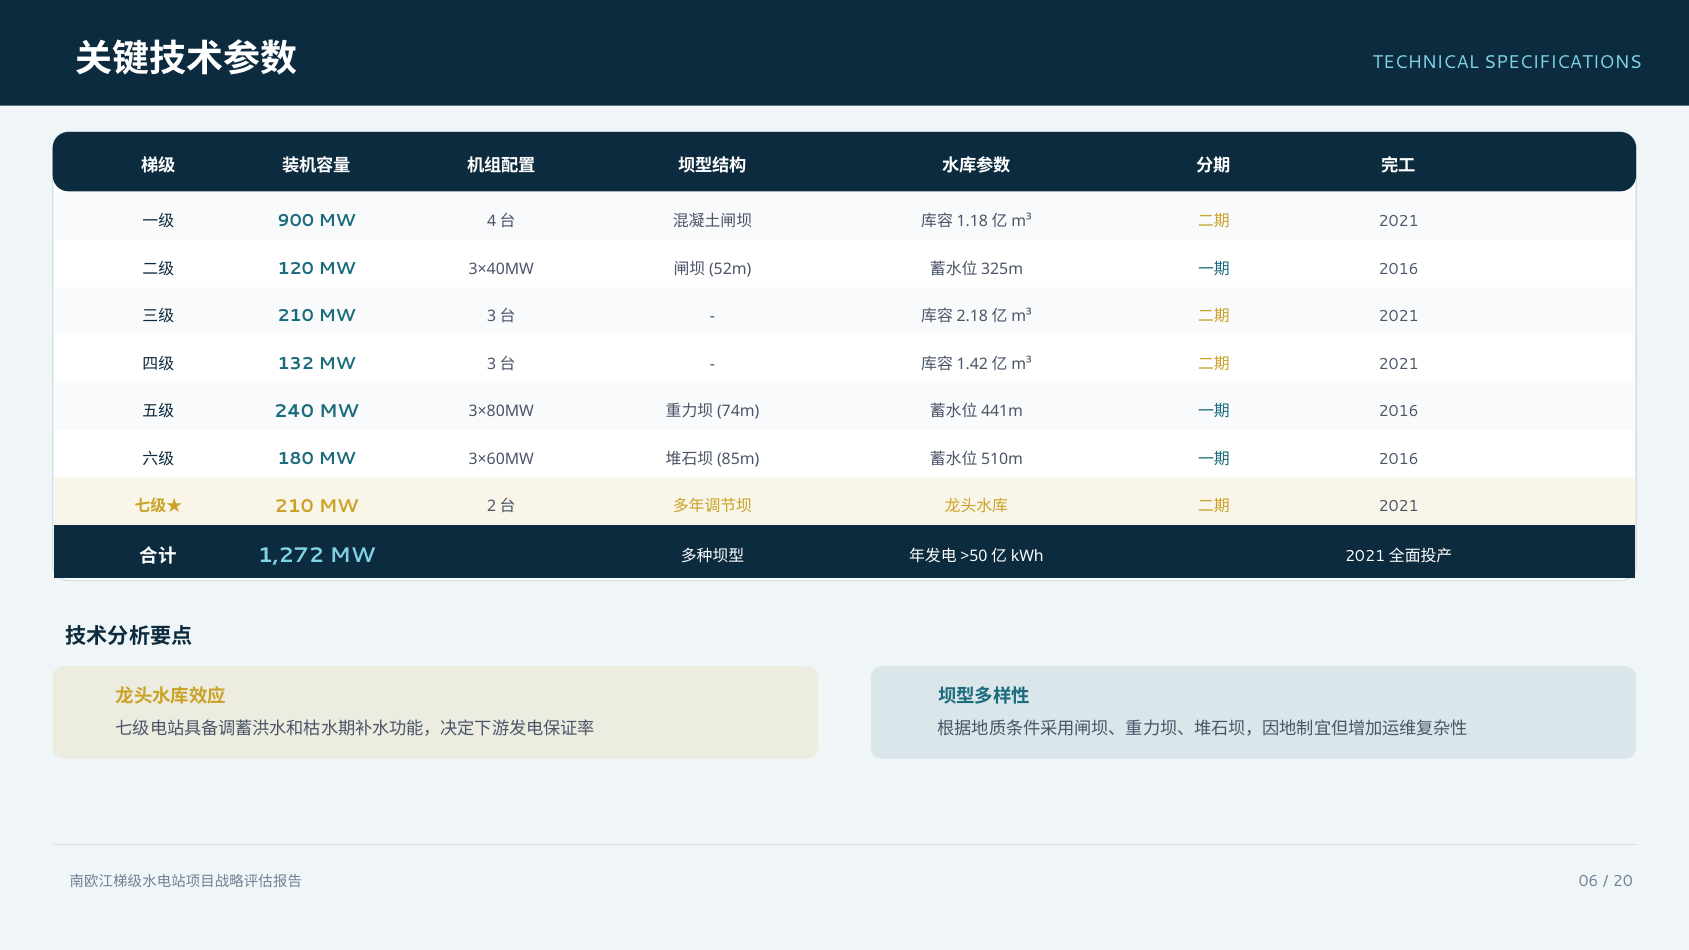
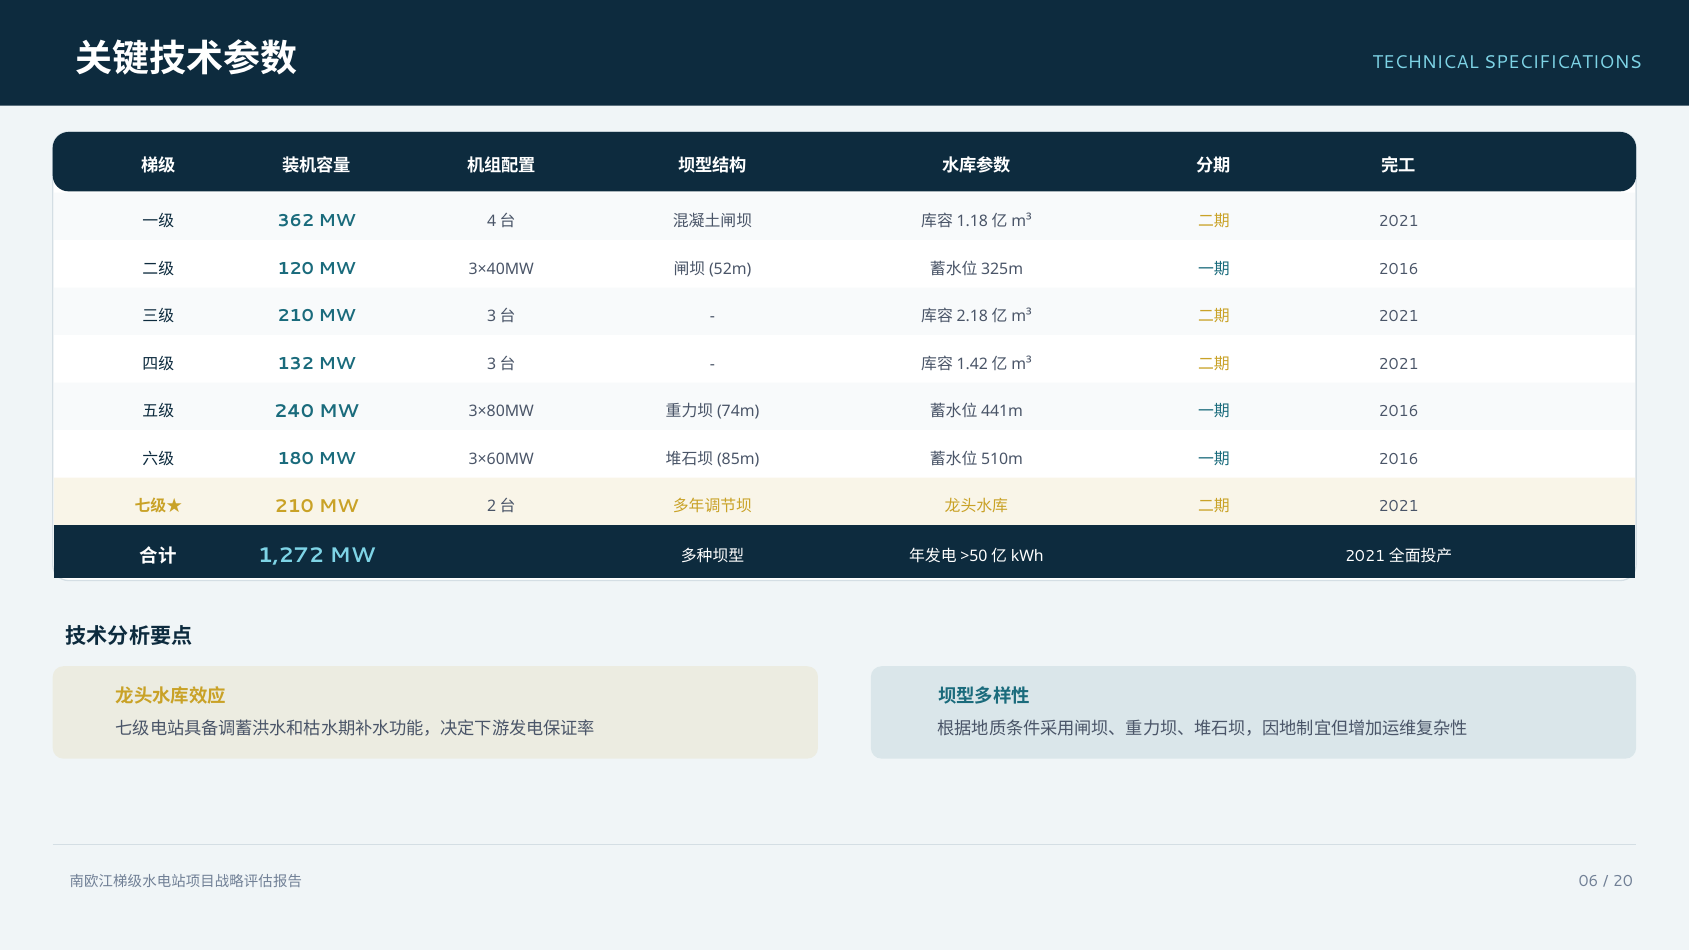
900: 900 -> 362 (296, 221)
